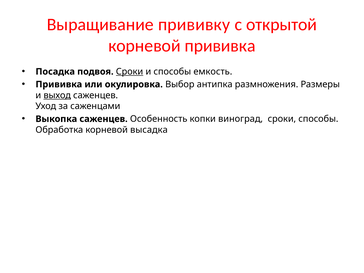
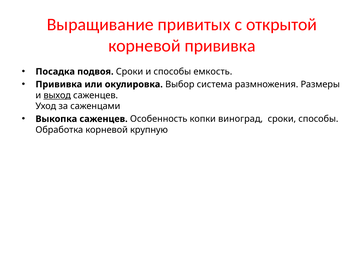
прививку: прививку -> привитых (194, 25)
Сроки underline: present -> none (130, 72)
антипка: антипка -> система (215, 84)
высадка: высадка -> крупную (149, 130)
